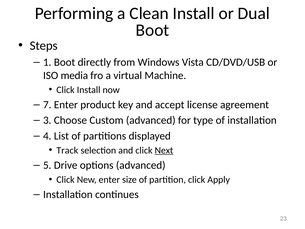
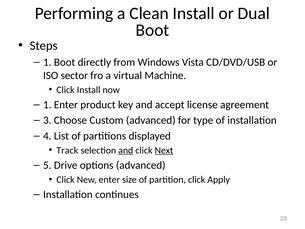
media: media -> sector (74, 75)
7: 7 -> 1 (47, 105)
and underline: none -> present (126, 150)
